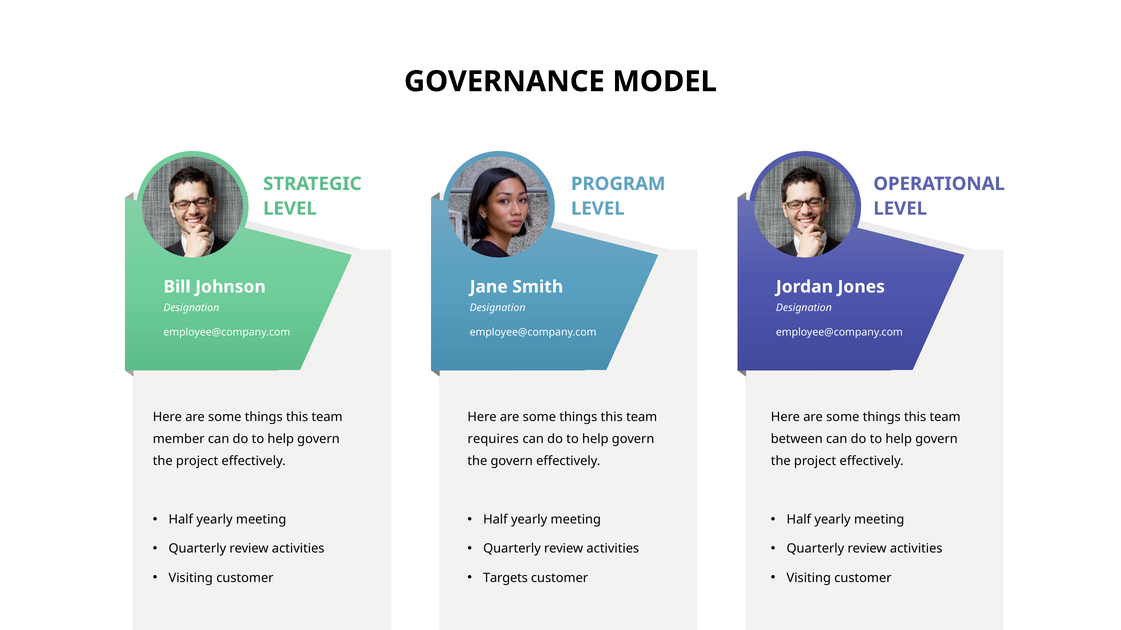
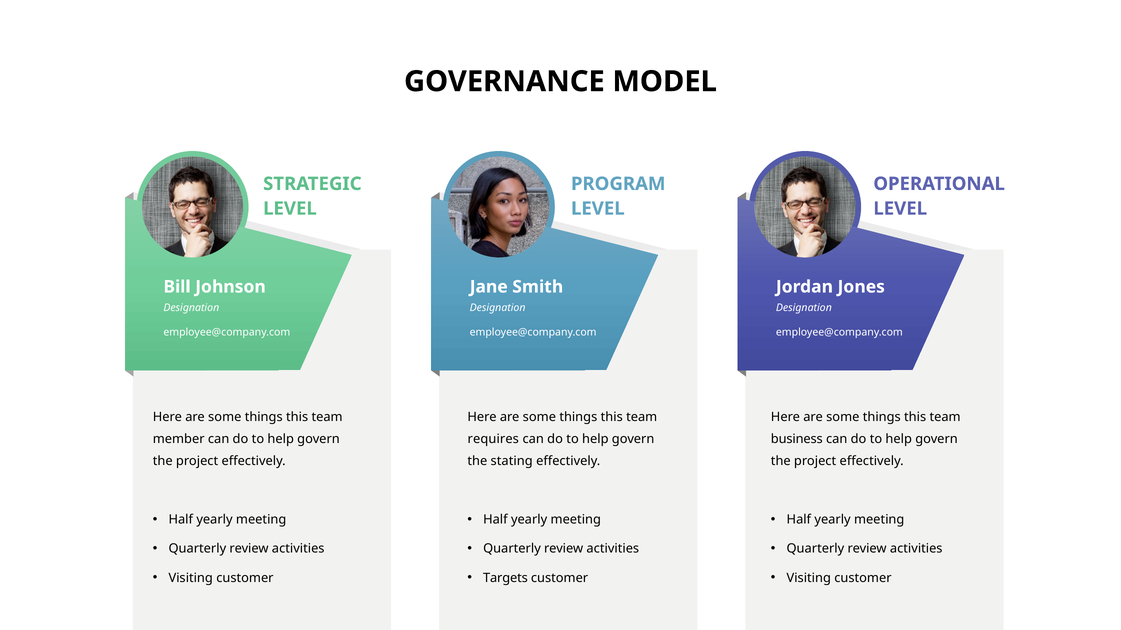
between: between -> business (797, 439)
the govern: govern -> stating (512, 462)
